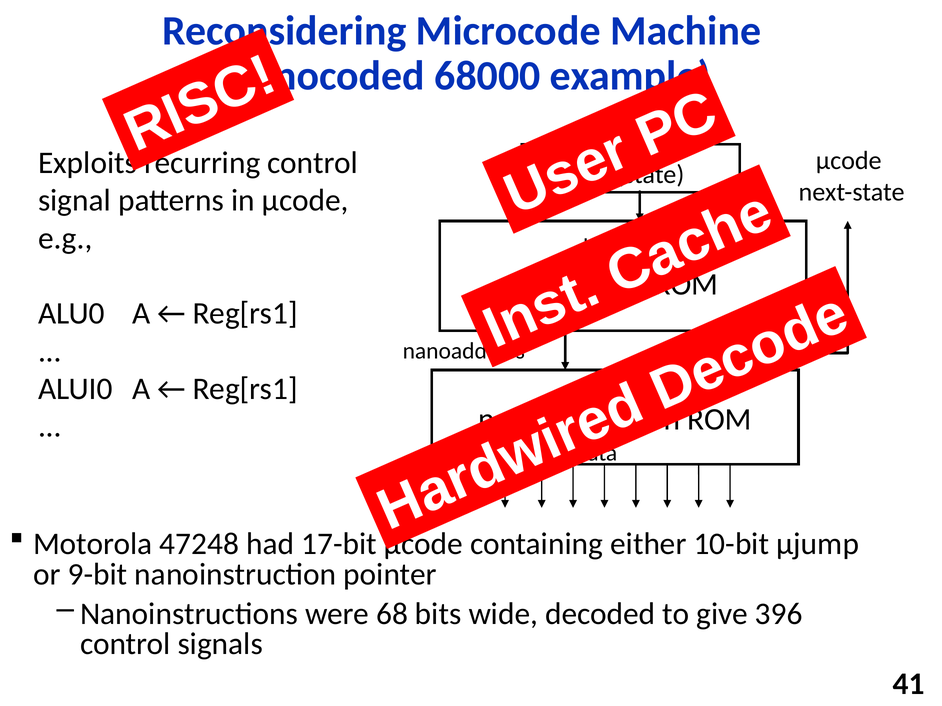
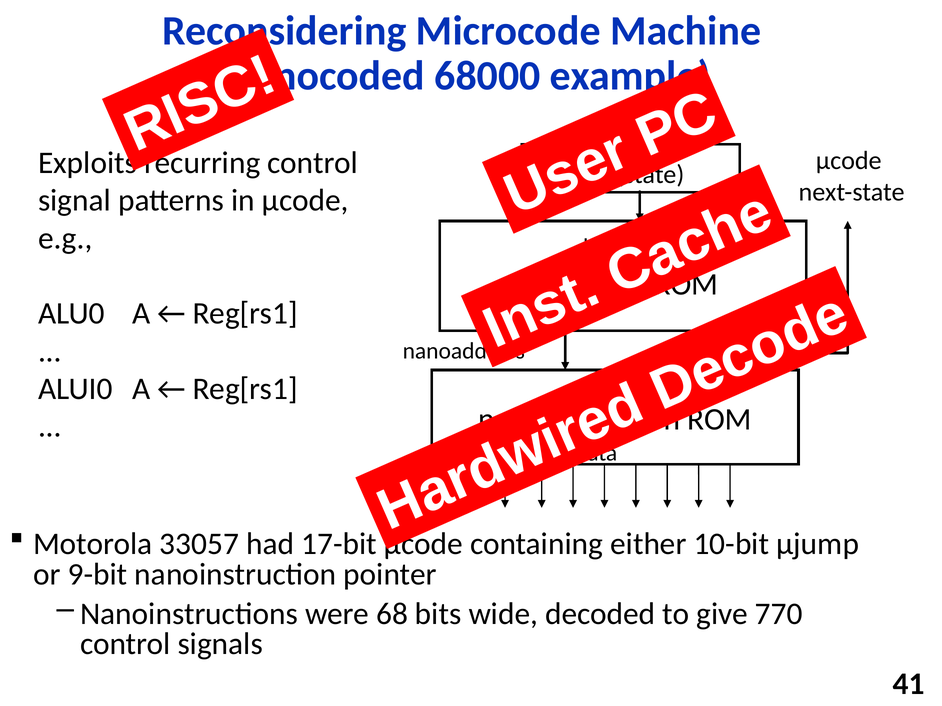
47248: 47248 -> 33057 (199, 544)
396: 396 -> 770 (779, 614)
